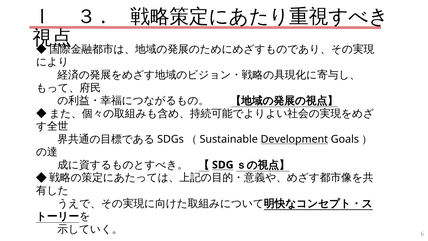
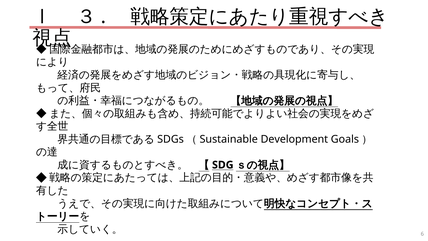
Development underline: present -> none (294, 139)
